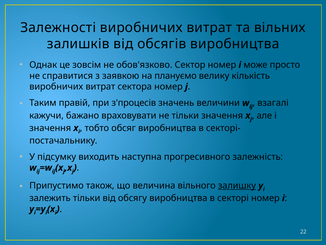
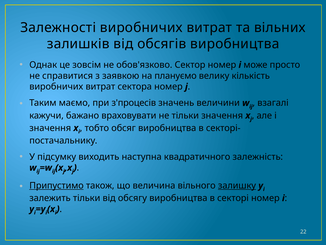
правій: правій -> маємо (74, 103)
прогресивного: прогресивного -> квадратичного (197, 157)
Припустимо underline: none -> present (56, 185)
